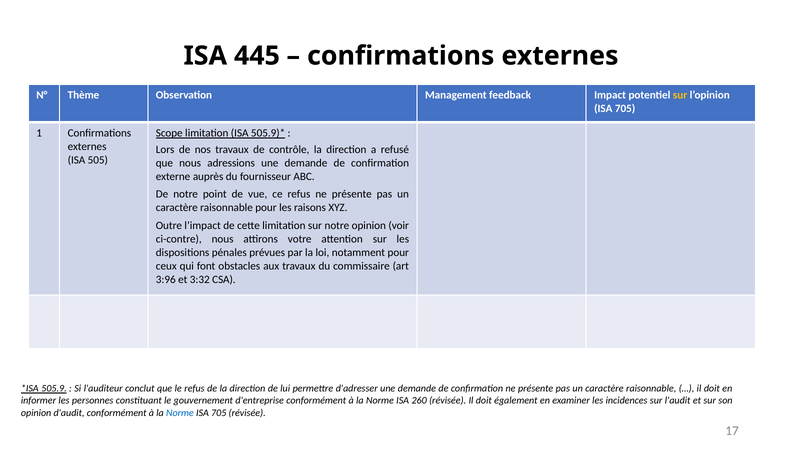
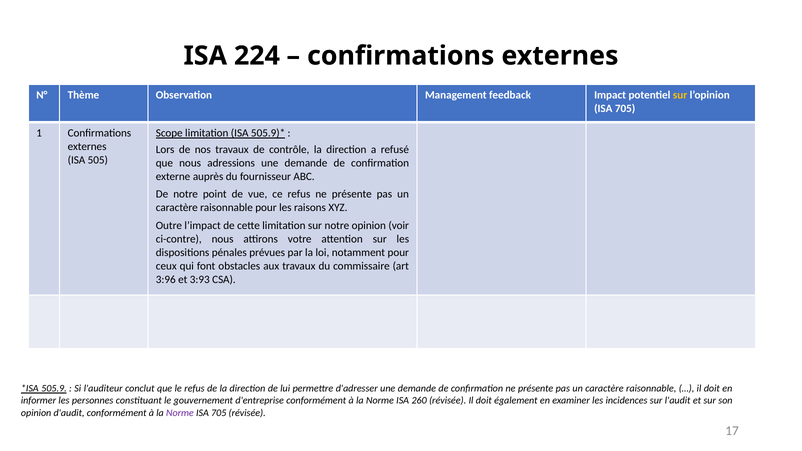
445: 445 -> 224 (257, 56)
3:32: 3:32 -> 3:93 (200, 279)
Norme colour: blue -> purple (180, 413)
